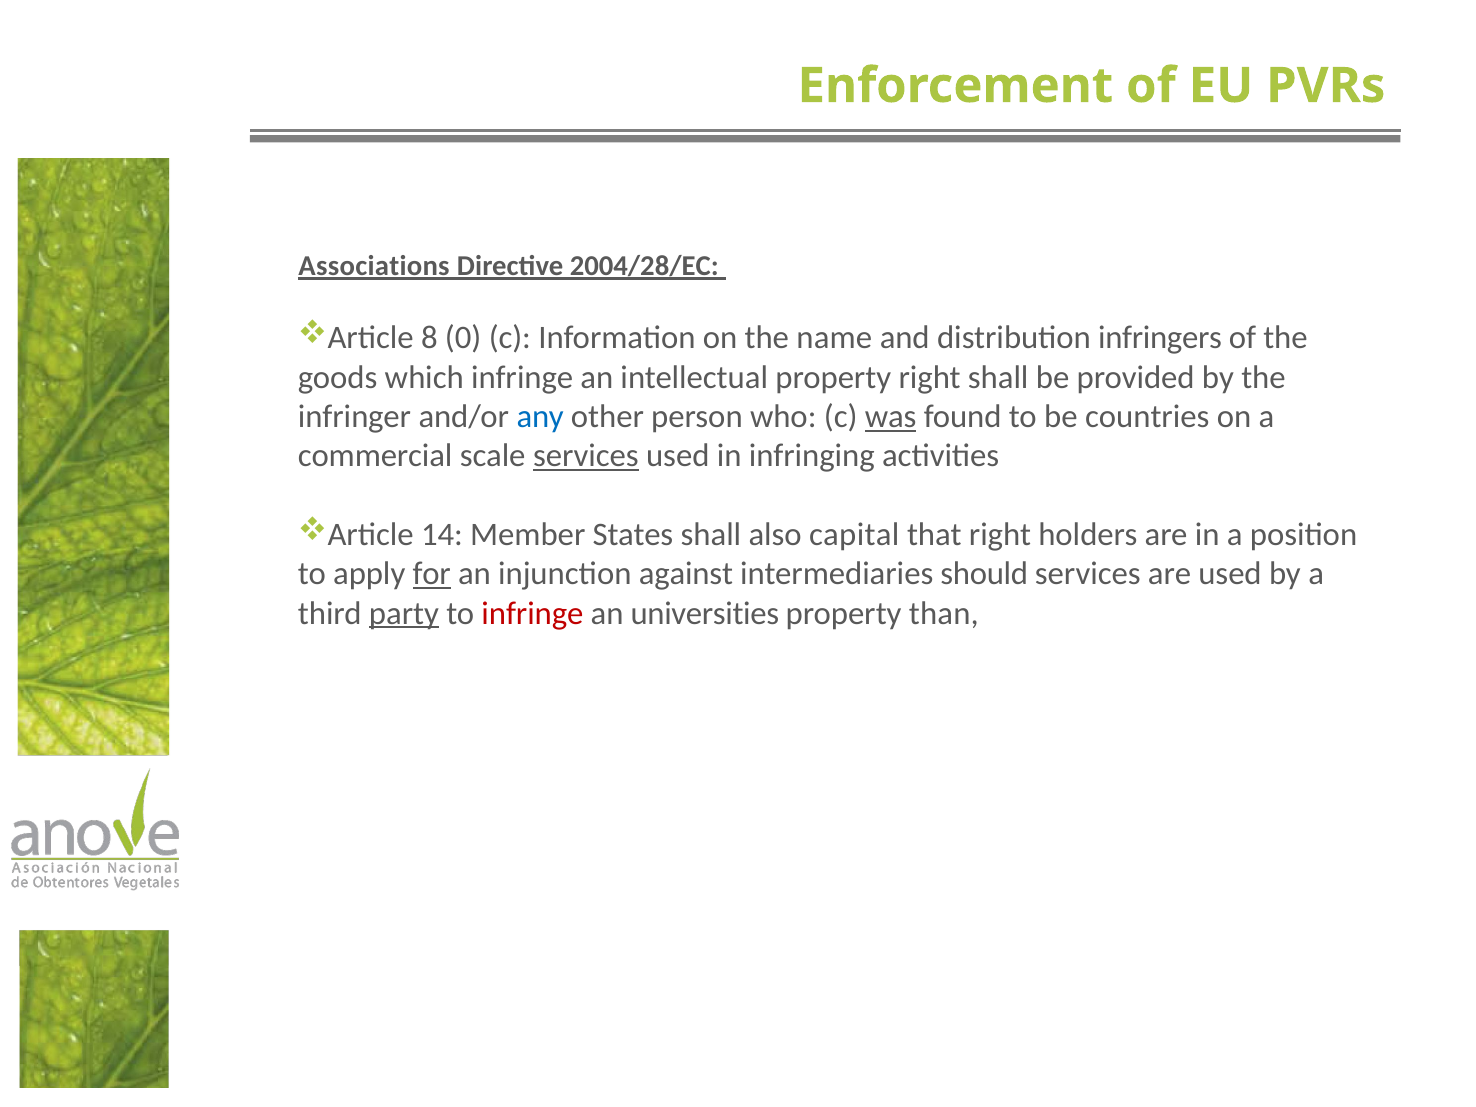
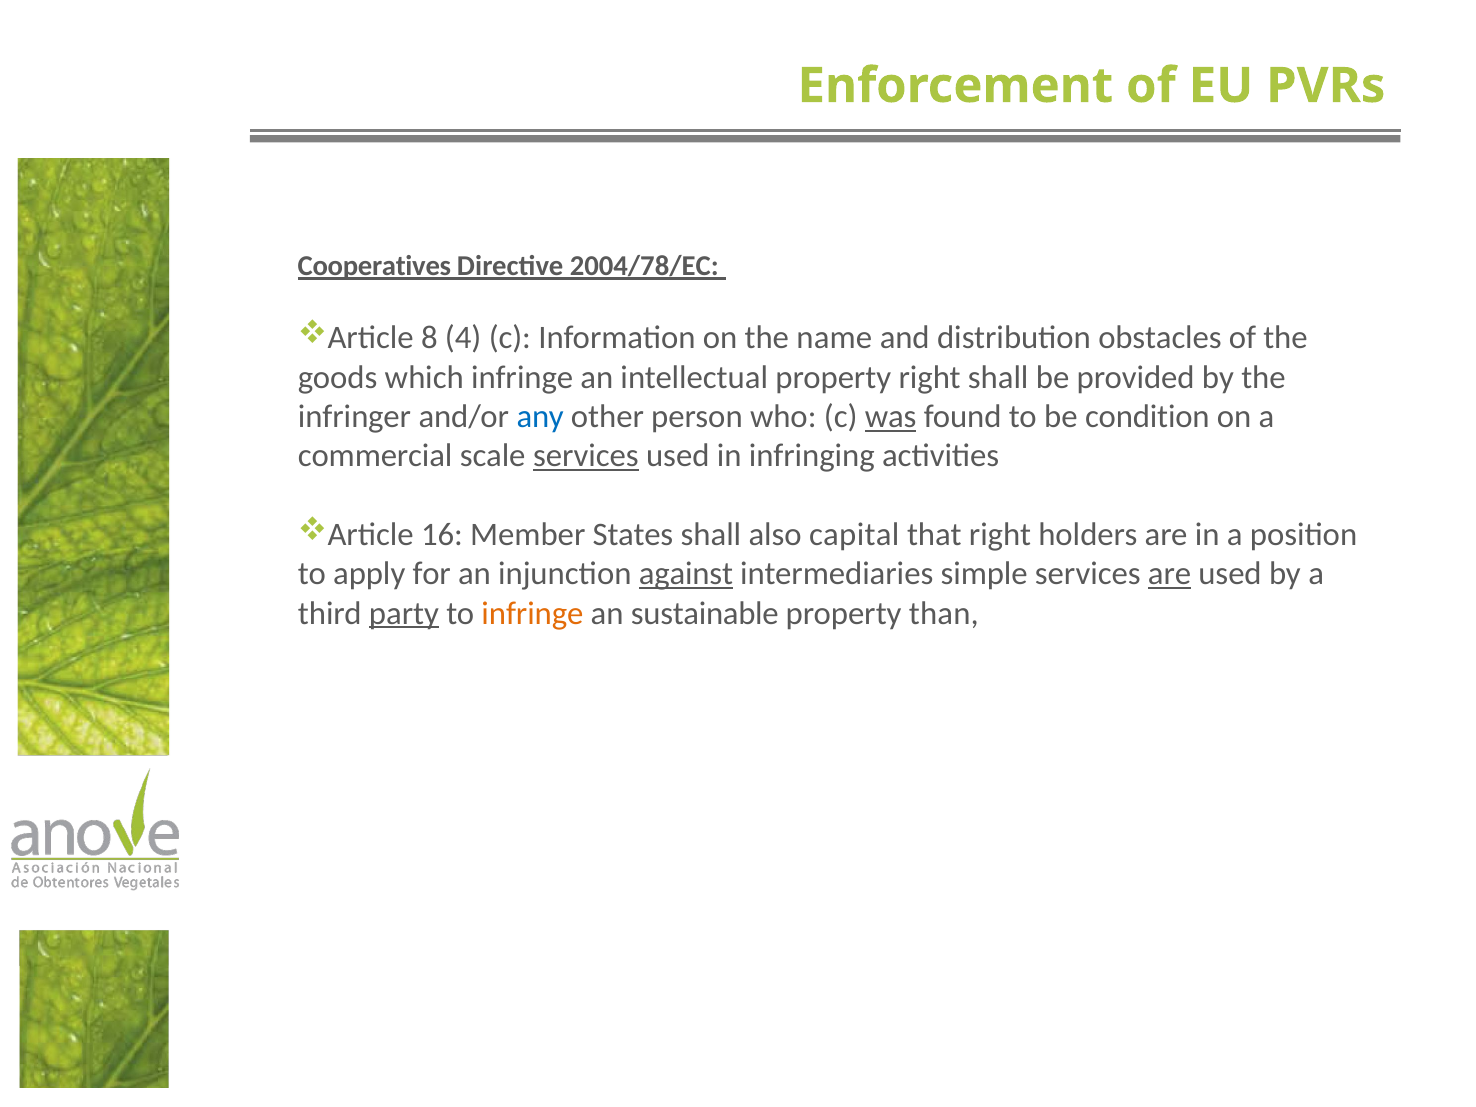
Associations: Associations -> Cooperatives (374, 266)
2004/28/EC: 2004/28/EC -> 2004/78/EC (644, 266)
0: 0 -> 4 (463, 338)
infringers: infringers -> obstacles (1160, 338)
countries: countries -> condition (1147, 417)
14: 14 -> 16 (442, 535)
for underline: present -> none (432, 574)
against underline: none -> present (686, 574)
should: should -> simple (984, 574)
are underline: none -> present (1170, 574)
infringe colour: red -> orange (532, 613)
universities: universities -> sustainable (705, 613)
